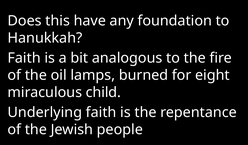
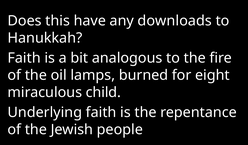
foundation: foundation -> downloads (175, 21)
